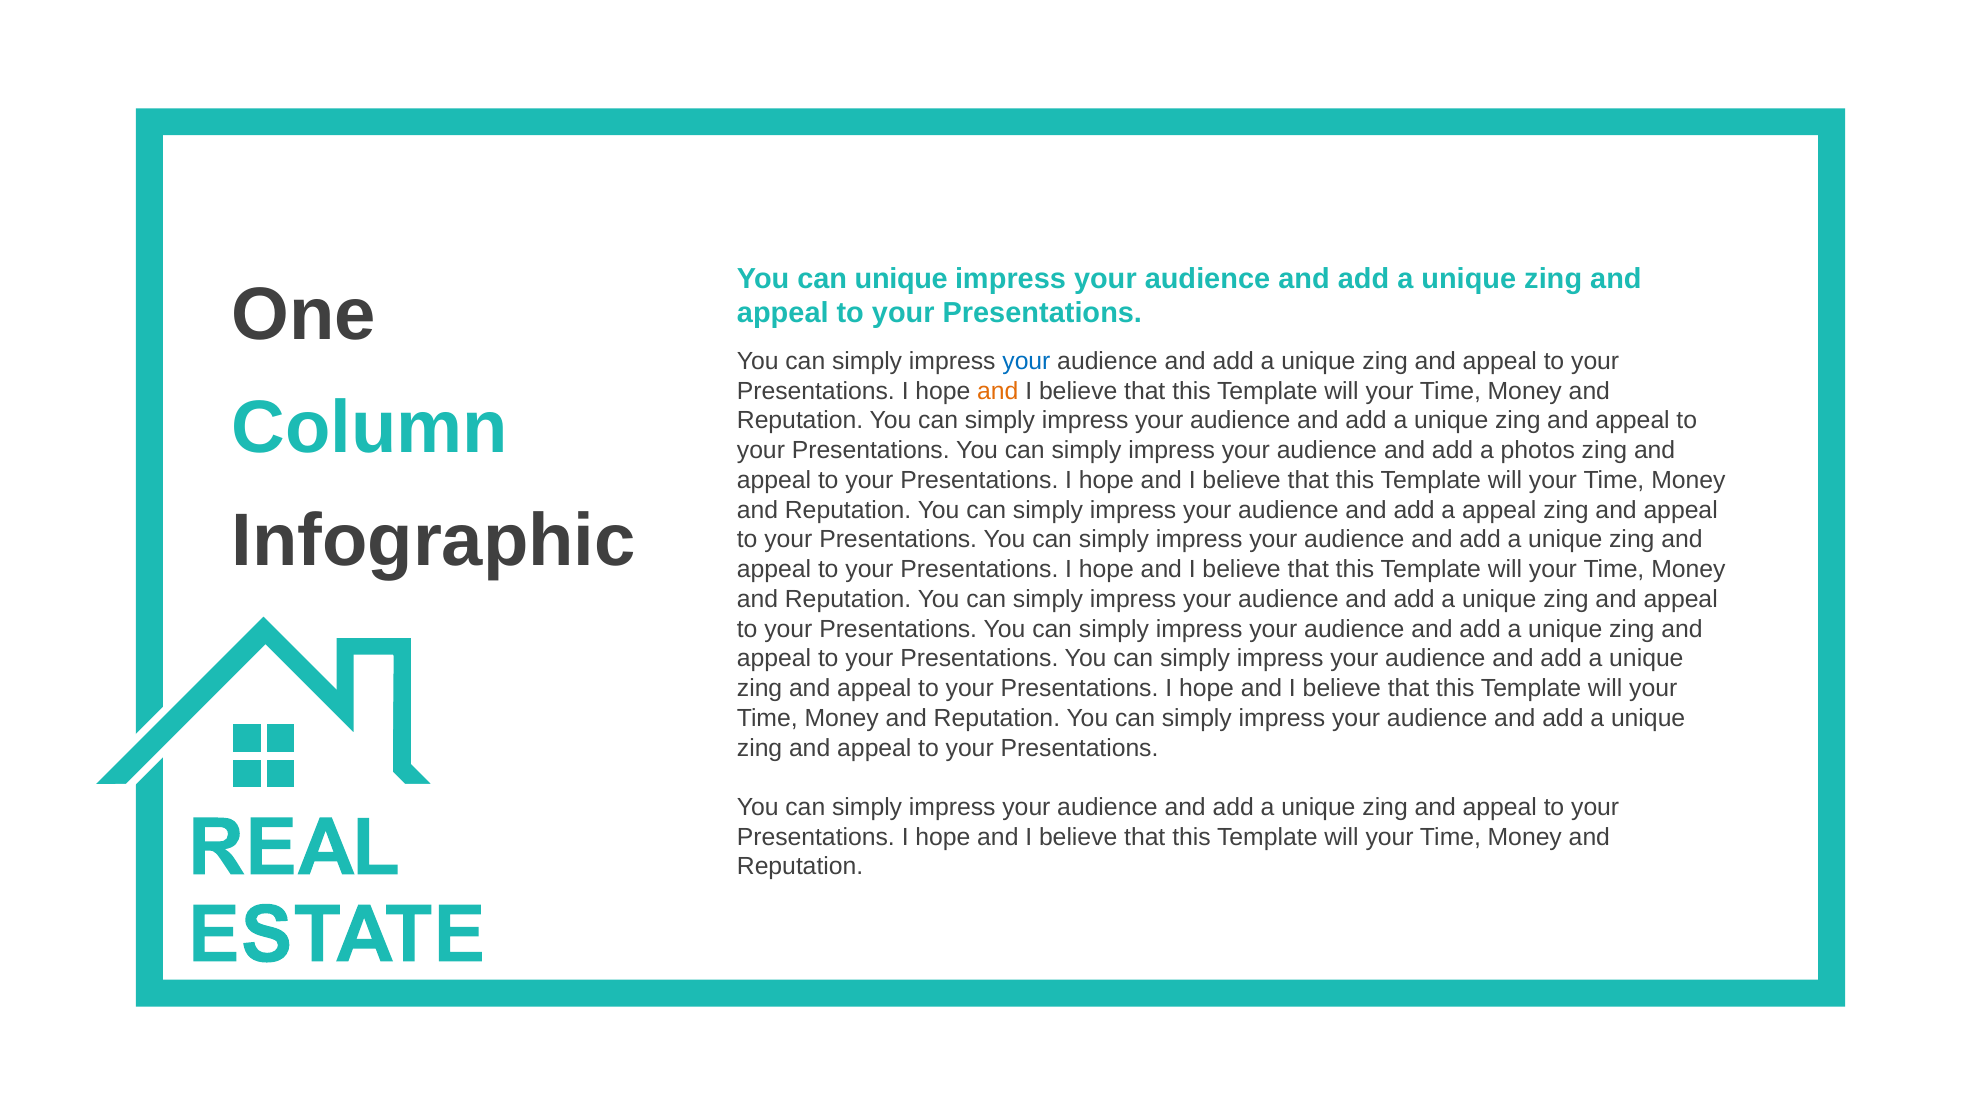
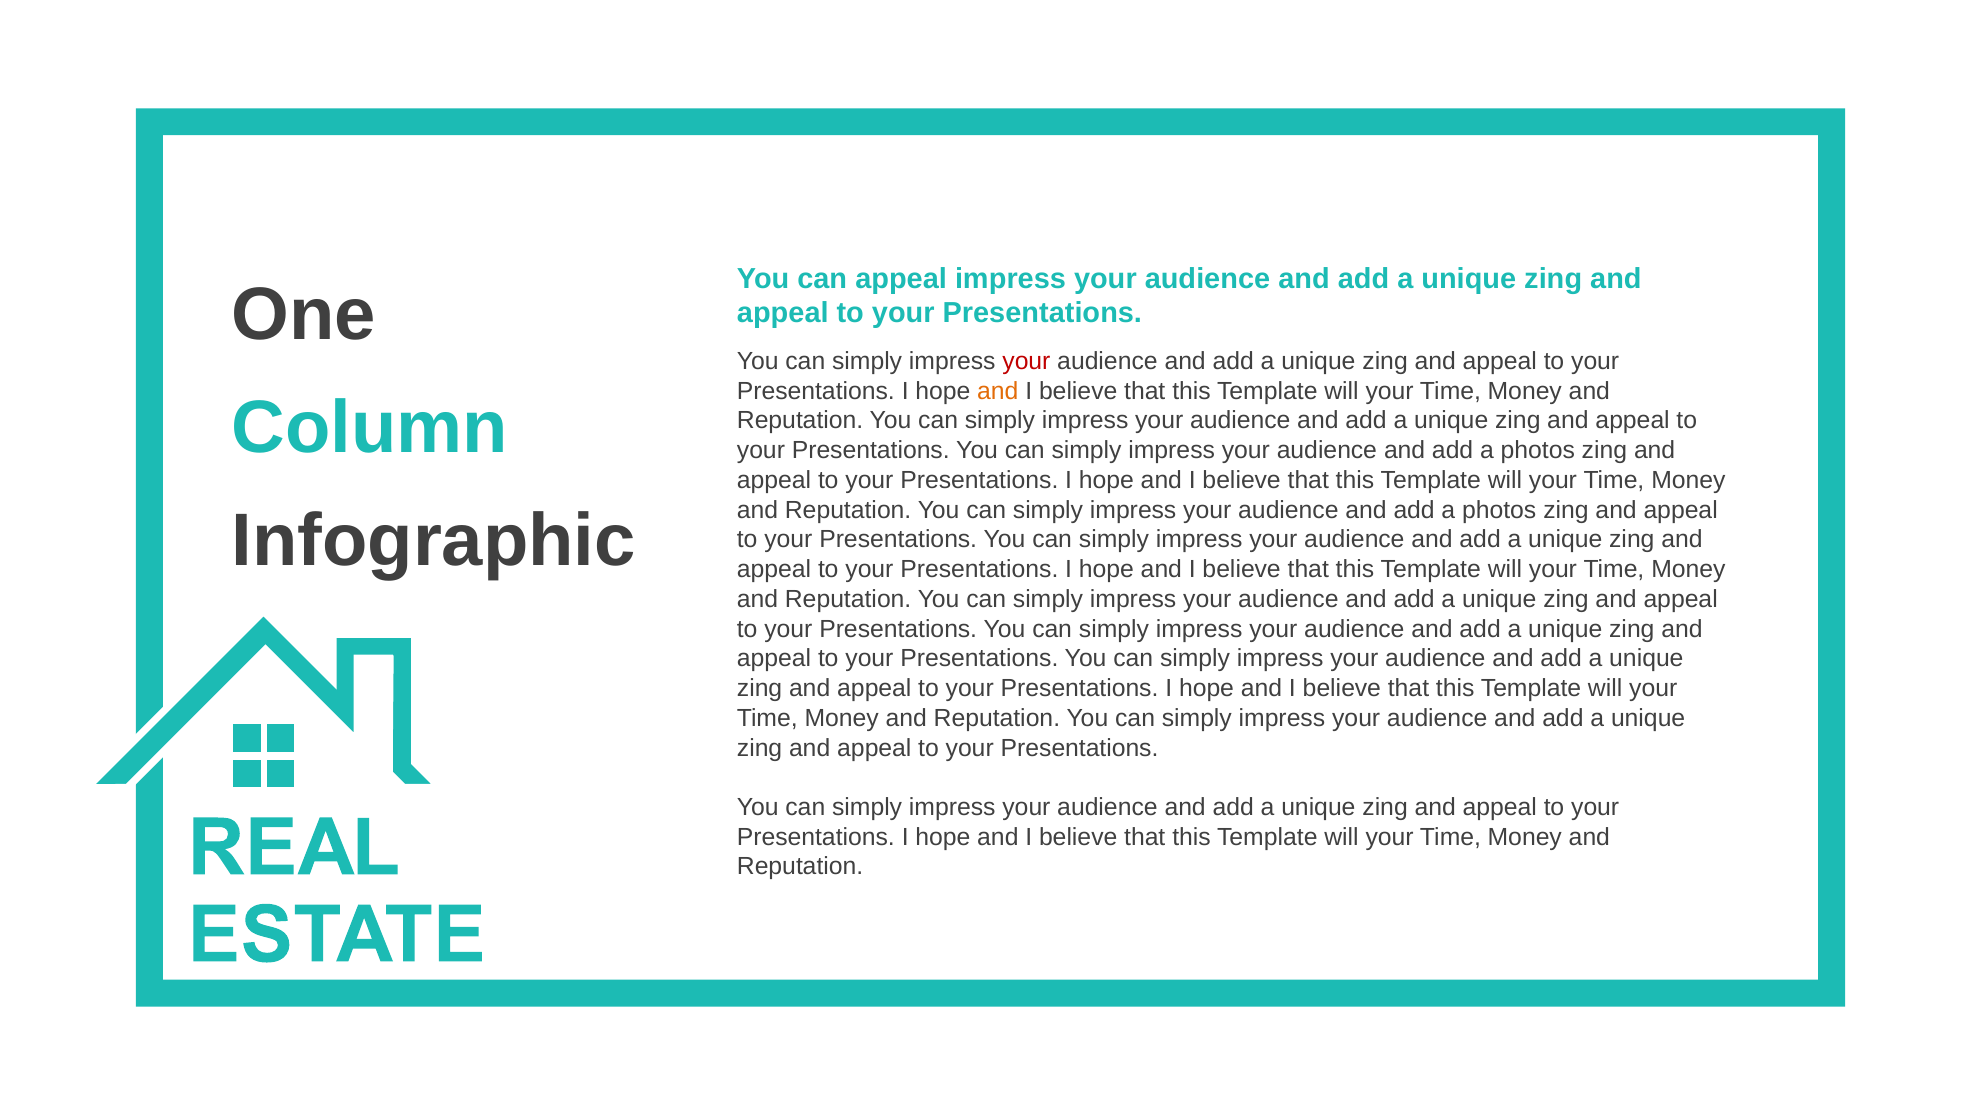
can unique: unique -> appeal (901, 279)
your colour: blue -> red (1026, 361)
appeal: appeal -> photos (1499, 510)
